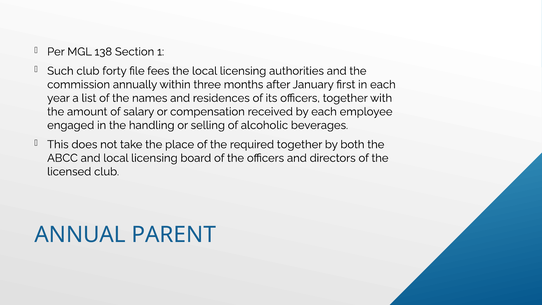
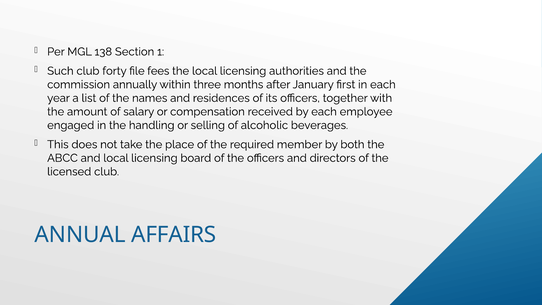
required together: together -> member (300, 144)
PARENT: PARENT -> AFFAIRS (174, 235)
